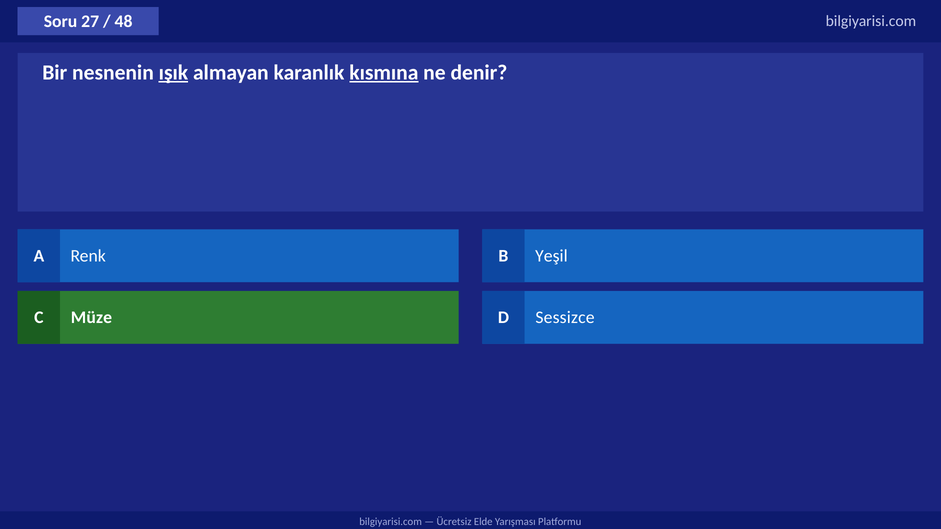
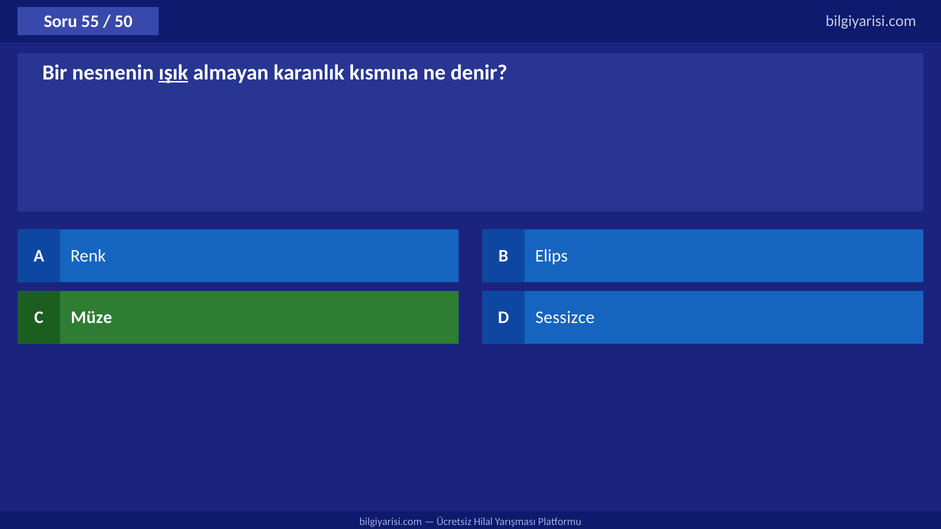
27: 27 -> 55 (90, 22)
48: 48 -> 50 (124, 22)
kısmına underline: present -> none (384, 72)
Yeşil: Yeşil -> Elips (551, 256)
Elde: Elde -> Hilal (483, 522)
